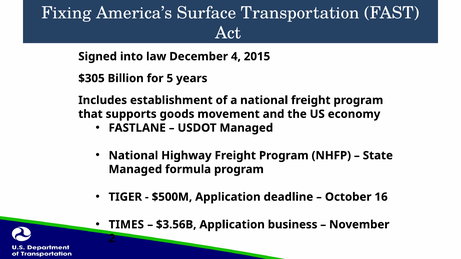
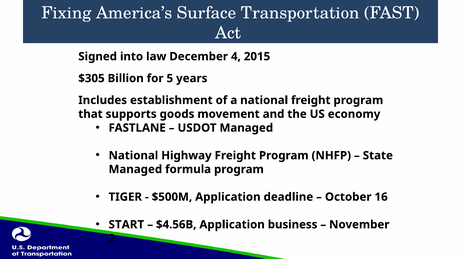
TIMES: TIMES -> START (126, 225)
$3.56B: $3.56B -> $4.56B (176, 225)
